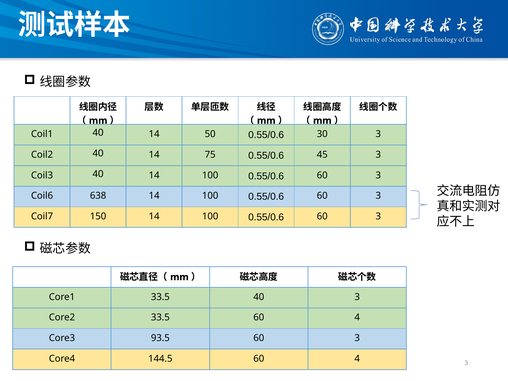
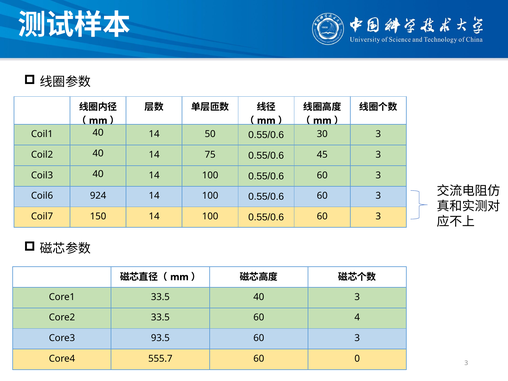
638: 638 -> 924 (98, 196)
144.5: 144.5 -> 555.7 (160, 359)
4: 4 -> 0 (357, 359)
